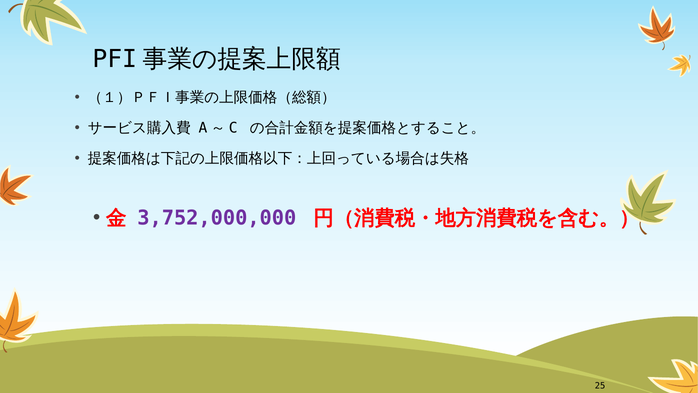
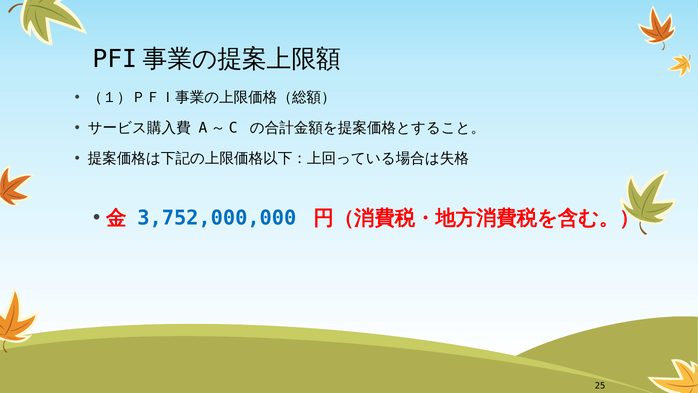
3,752,000,000 colour: purple -> blue (217, 218)
